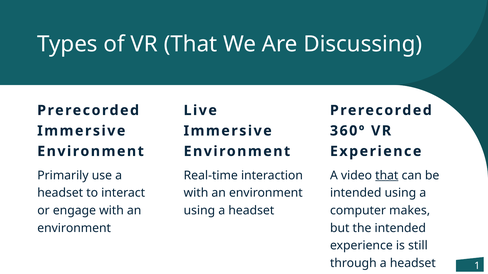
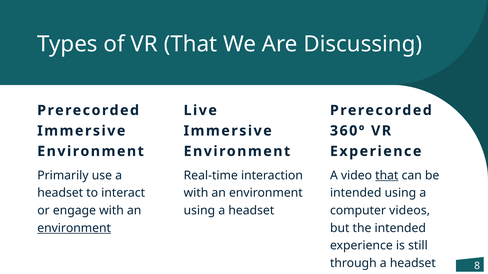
makes: makes -> videos (410, 211)
environment underline: none -> present (74, 228)
1: 1 -> 8 (477, 266)
